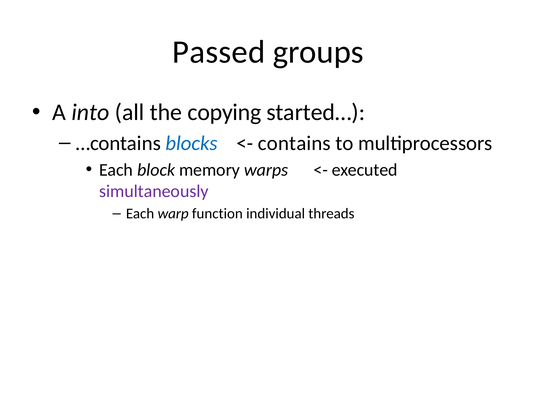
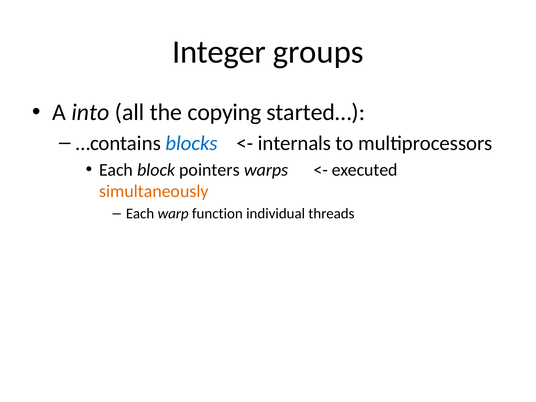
Passed: Passed -> Integer (219, 52)
contains: contains -> internals (295, 143)
memory: memory -> pointers (209, 170)
simultaneously colour: purple -> orange (154, 191)
